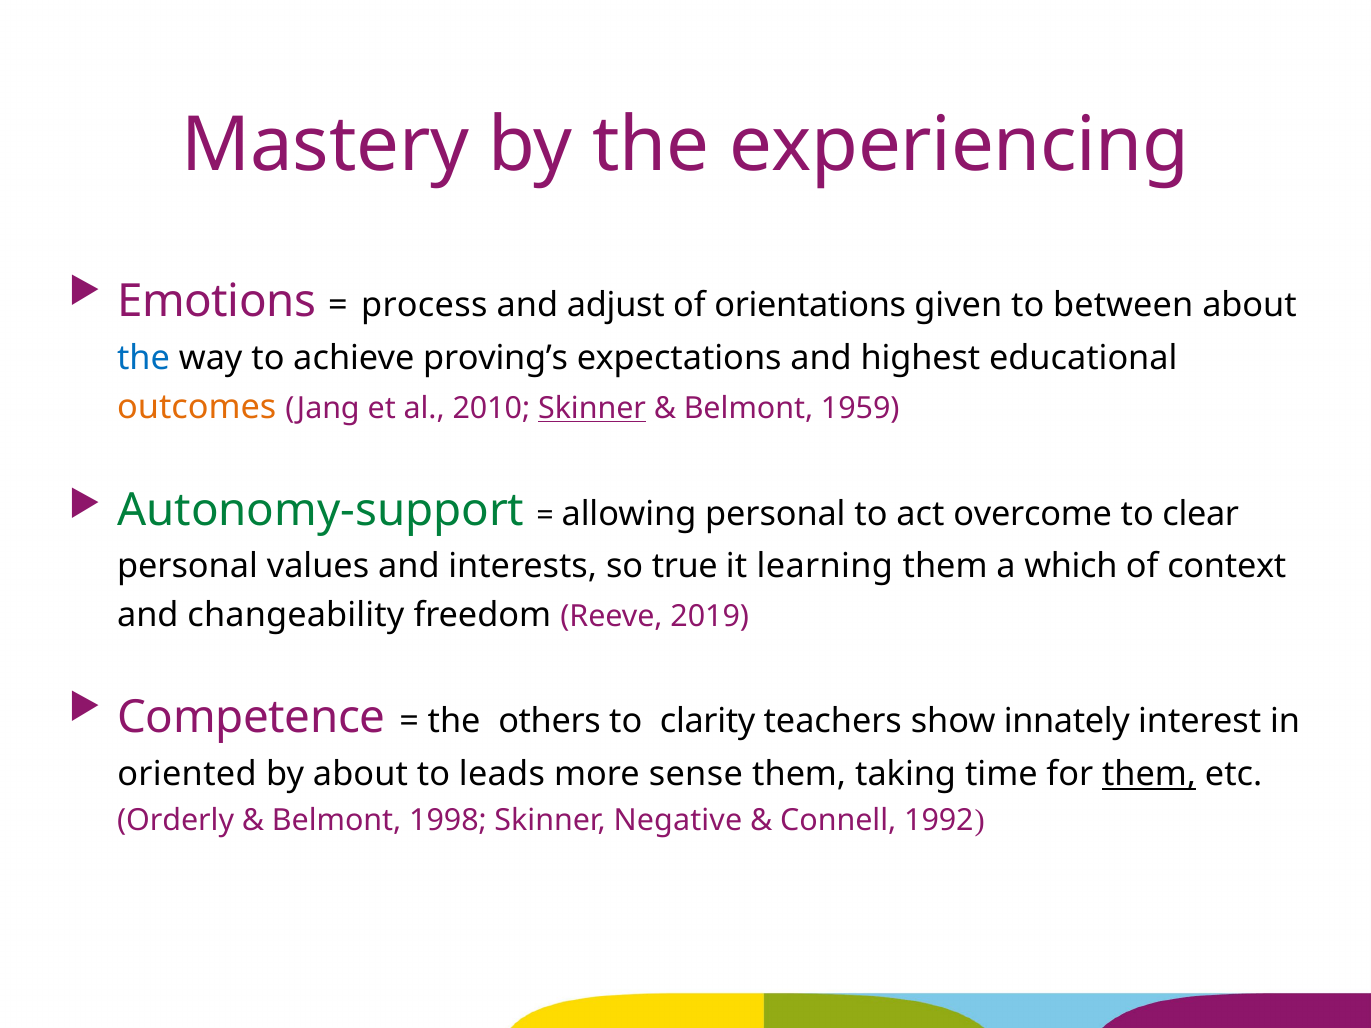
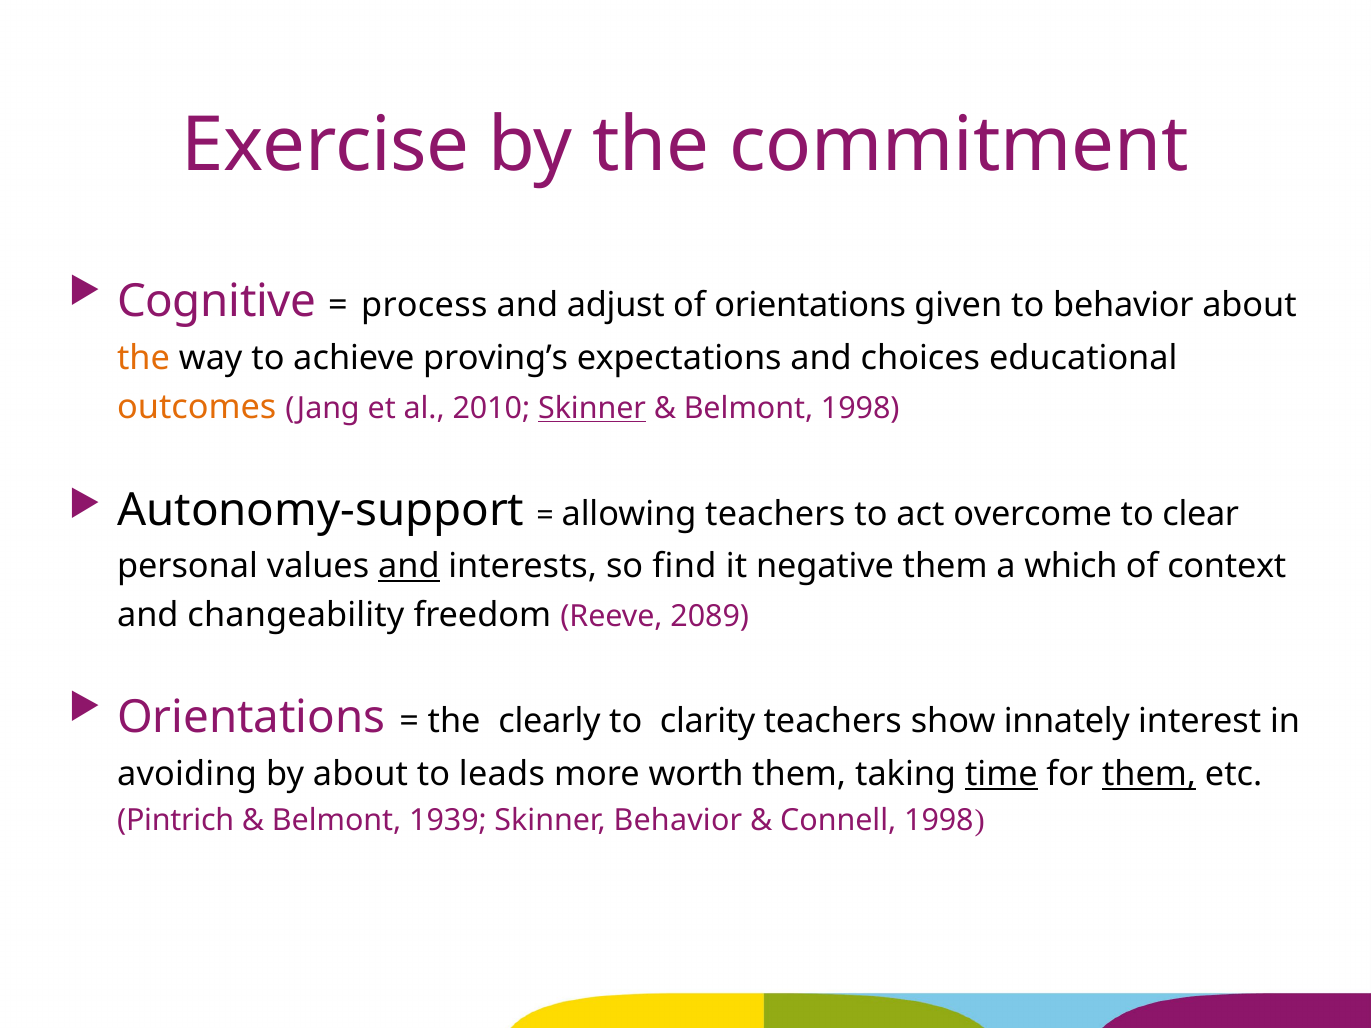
Mastery: Mastery -> Exercise (326, 145)
experiencing: experiencing -> commitment (959, 145)
Emotions: Emotions -> Cognitive (217, 301)
to between: between -> behavior (1123, 305)
the colour: blue -> orange (144, 358)
highest: highest -> choices (920, 358)
Belmont 1959: 1959 -> 1998 (860, 409)
Autonomy-support colour: green -> black (321, 511)
allowing personal: personal -> teachers (775, 515)
and underline: none -> present (409, 566)
true: true -> find (684, 566)
learning: learning -> negative (825, 566)
2019: 2019 -> 2089 (710, 617)
Competence: Competence -> Orientations (251, 718)
others: others -> clearly (550, 721)
oriented: oriented -> avoiding (187, 775)
sense: sense -> worth (696, 775)
time underline: none -> present (1001, 775)
Orderly: Orderly -> Pintrich (176, 820)
1998: 1998 -> 1939 (448, 820)
Skinner Negative: Negative -> Behavior (678, 820)
Connell 1992: 1992 -> 1998 (939, 820)
